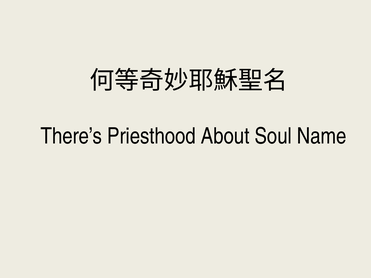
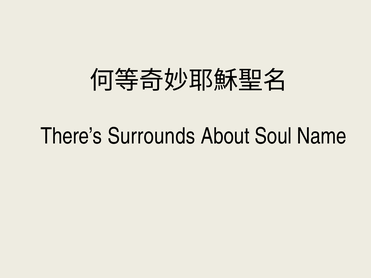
Priesthood: Priesthood -> Surrounds (151, 136)
